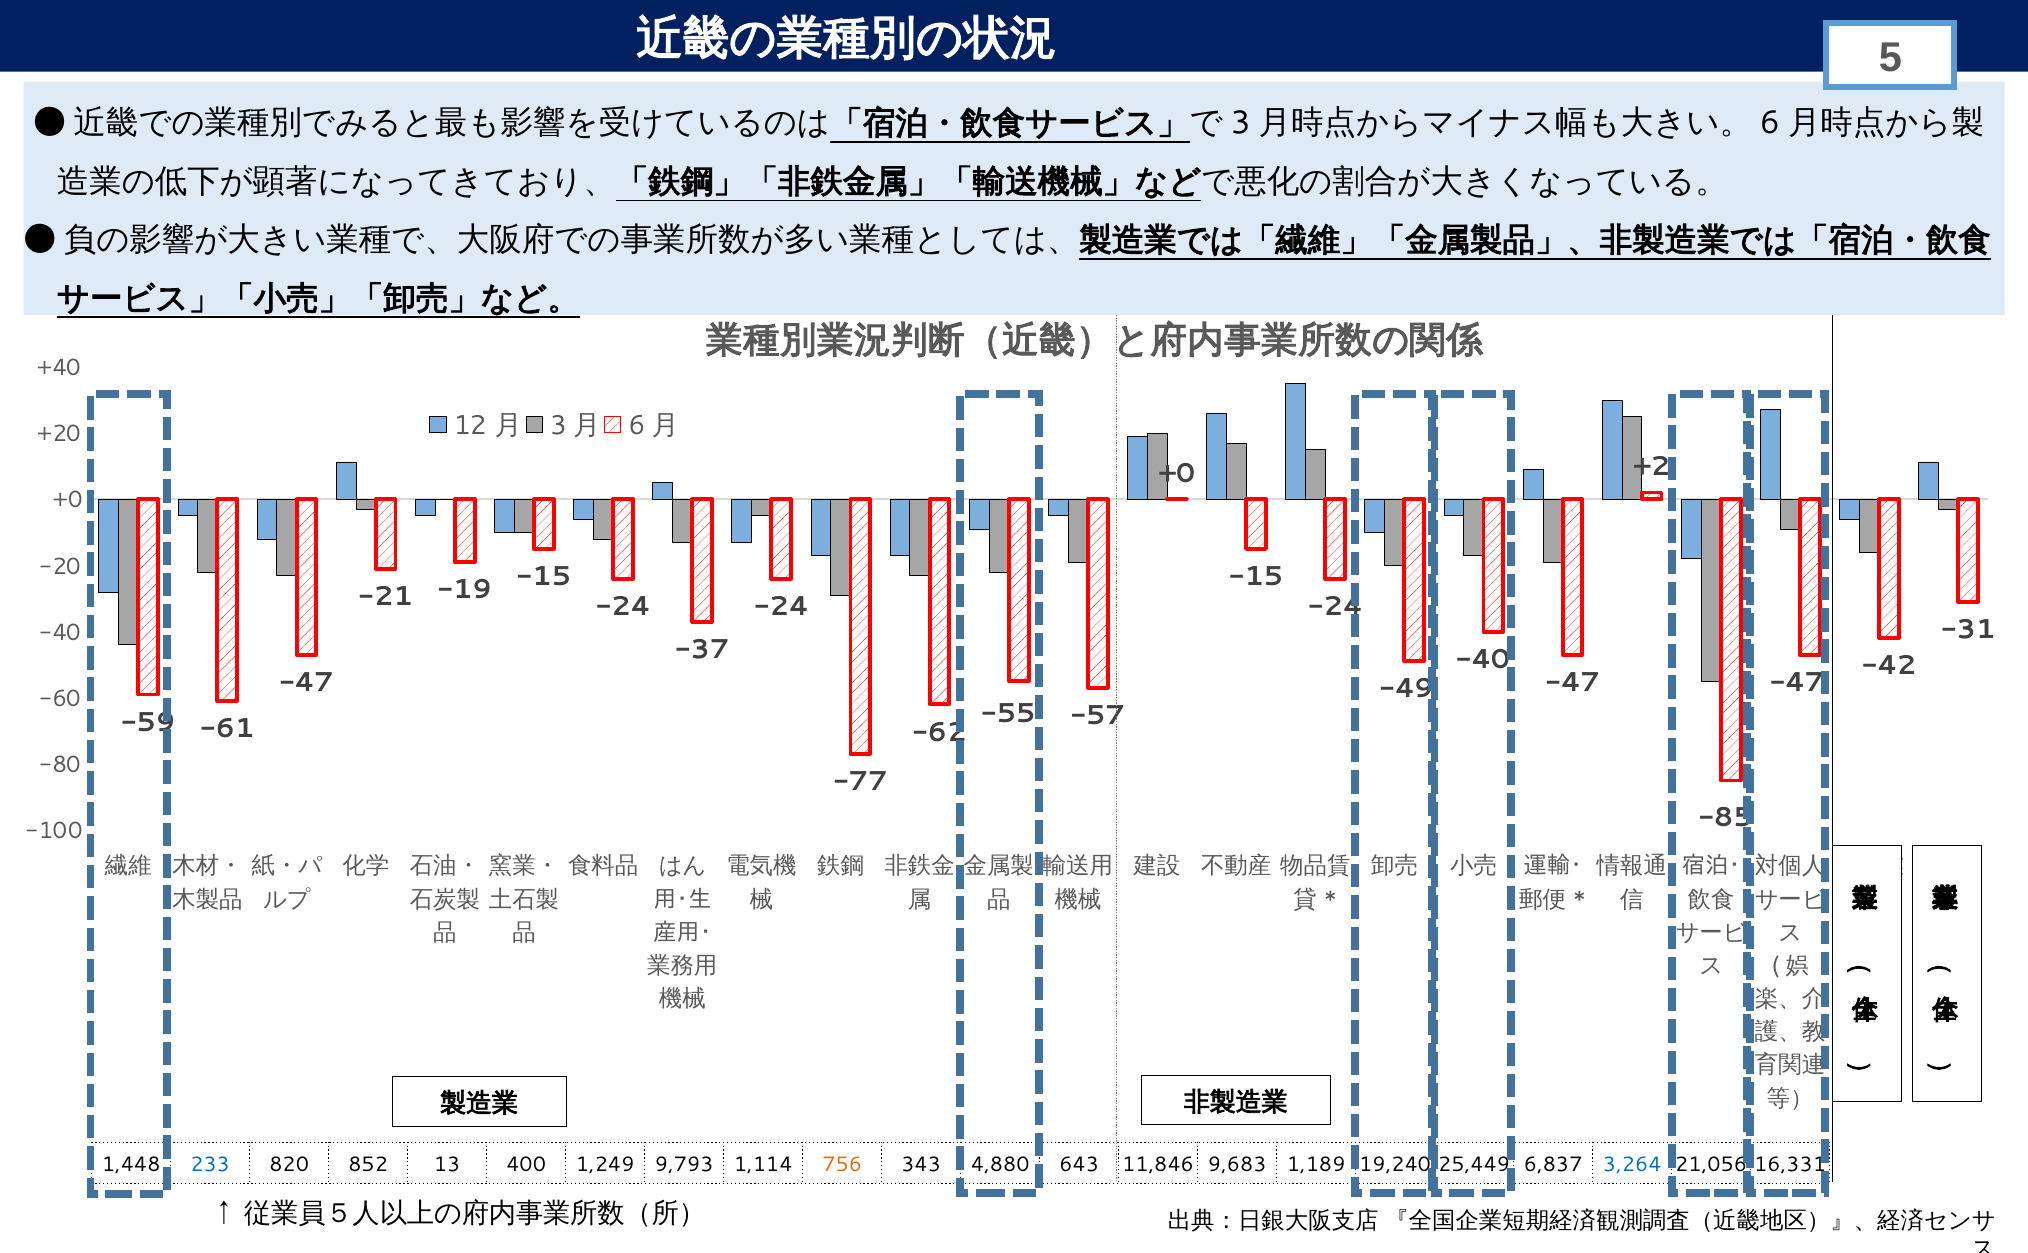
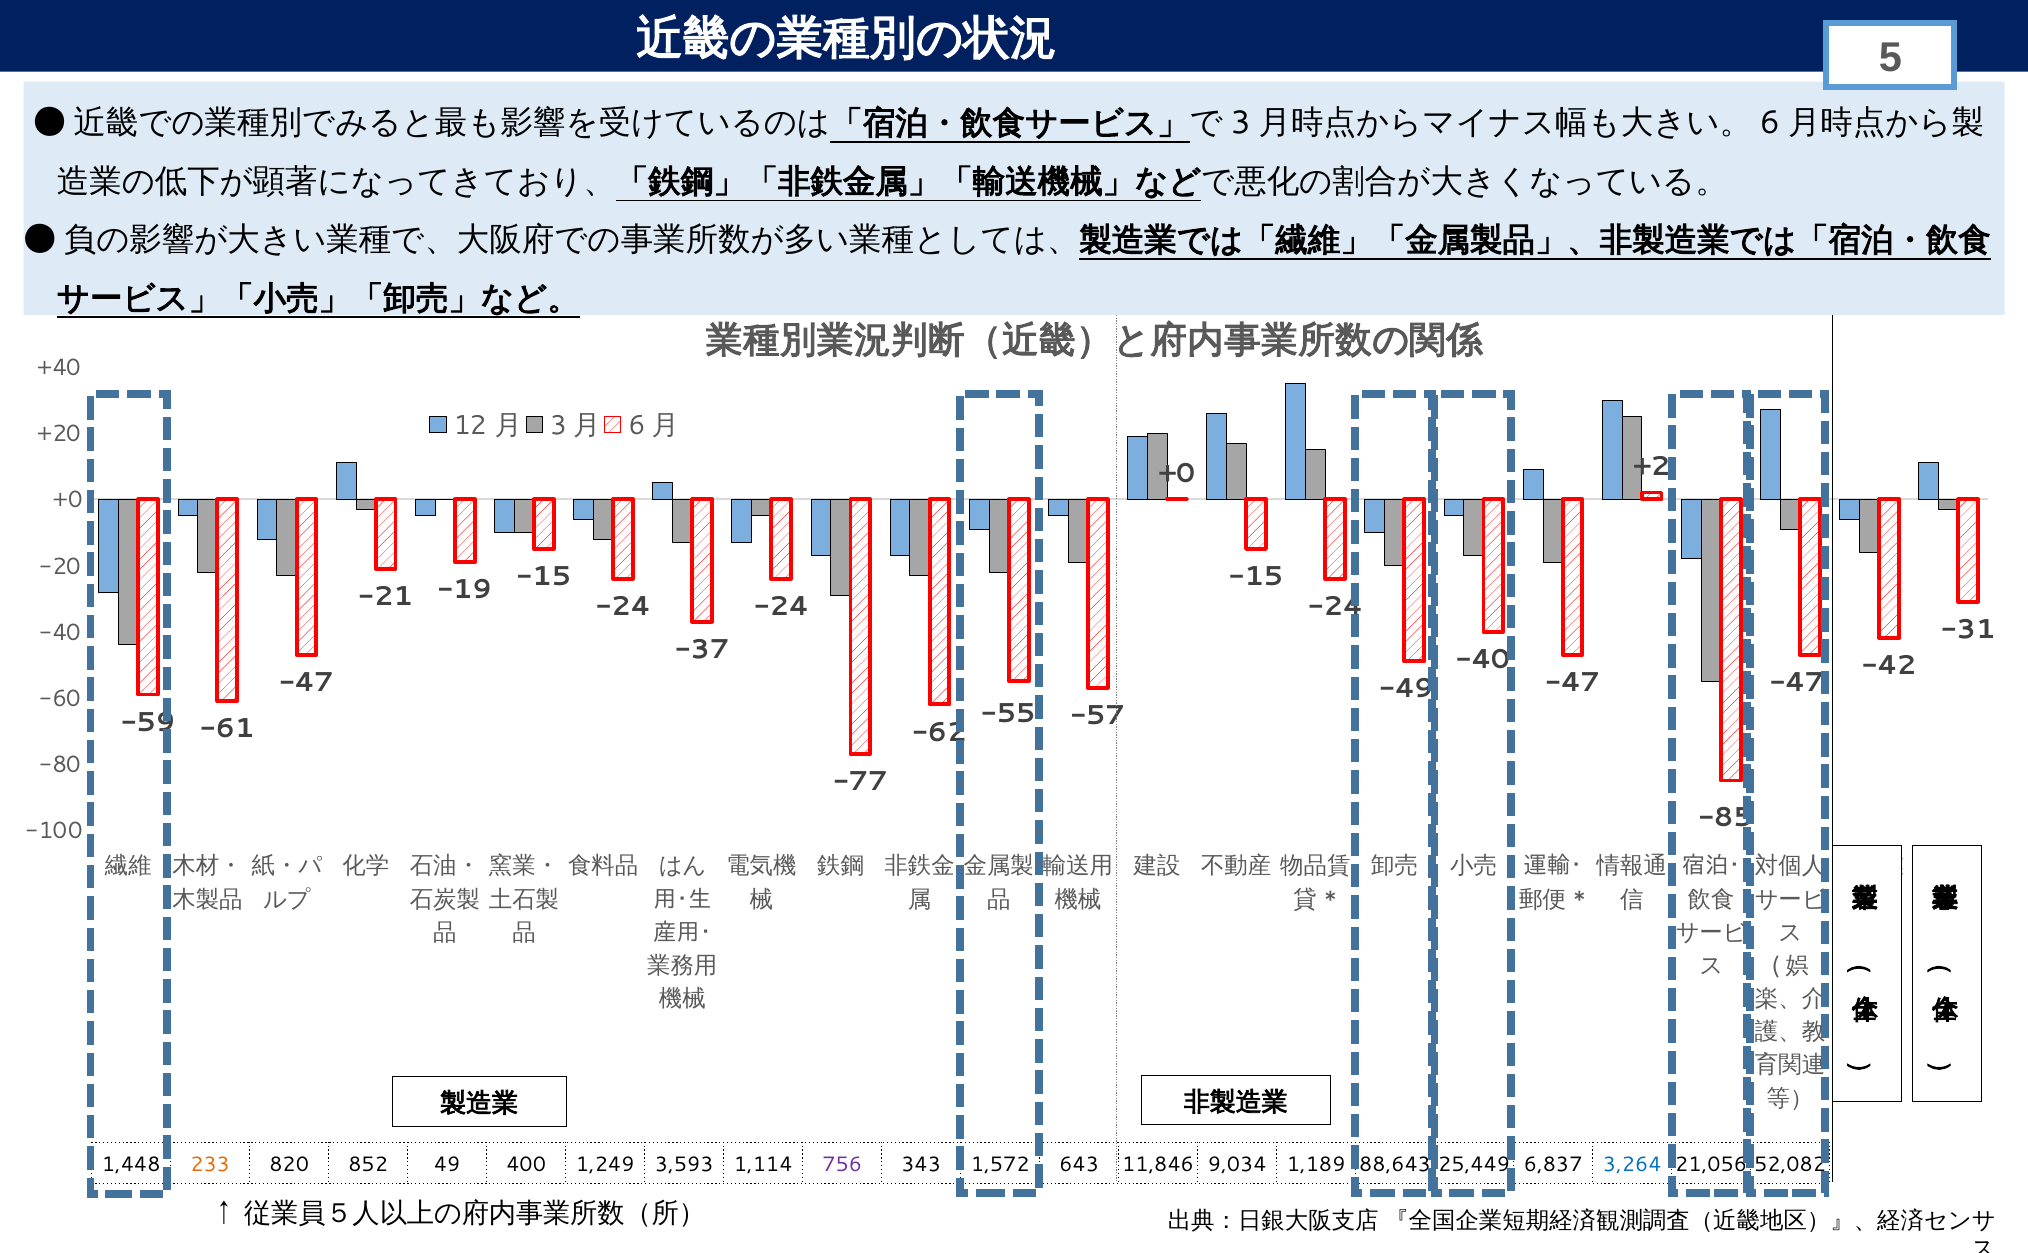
233 colour: blue -> orange (210, 1164)
13: 13 -> 49 (447, 1164)
9,793: 9,793 -> 3,593 (684, 1164)
756 colour: orange -> purple (842, 1164)
4,880: 4,880 -> 1,572 (1000, 1164)
9,683: 9,683 -> 9,034 (1237, 1164)
19,240: 19,240 -> 88,643 (1395, 1164)
16,331: 16,331 -> 52,082 (1790, 1164)
